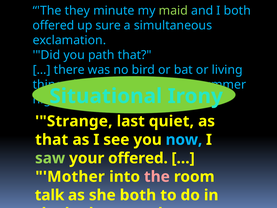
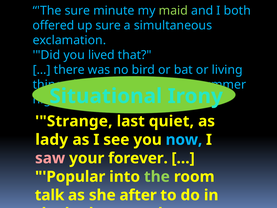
The they: they -> sure (77, 11)
path: path -> lived (101, 55)
that: that -> lady (52, 140)
saw colour: light green -> pink (50, 158)
your offered: offered -> forever (138, 158)
Mother: Mother -> Popular (70, 176)
the colour: pink -> light green (157, 176)
she both: both -> after (138, 195)
